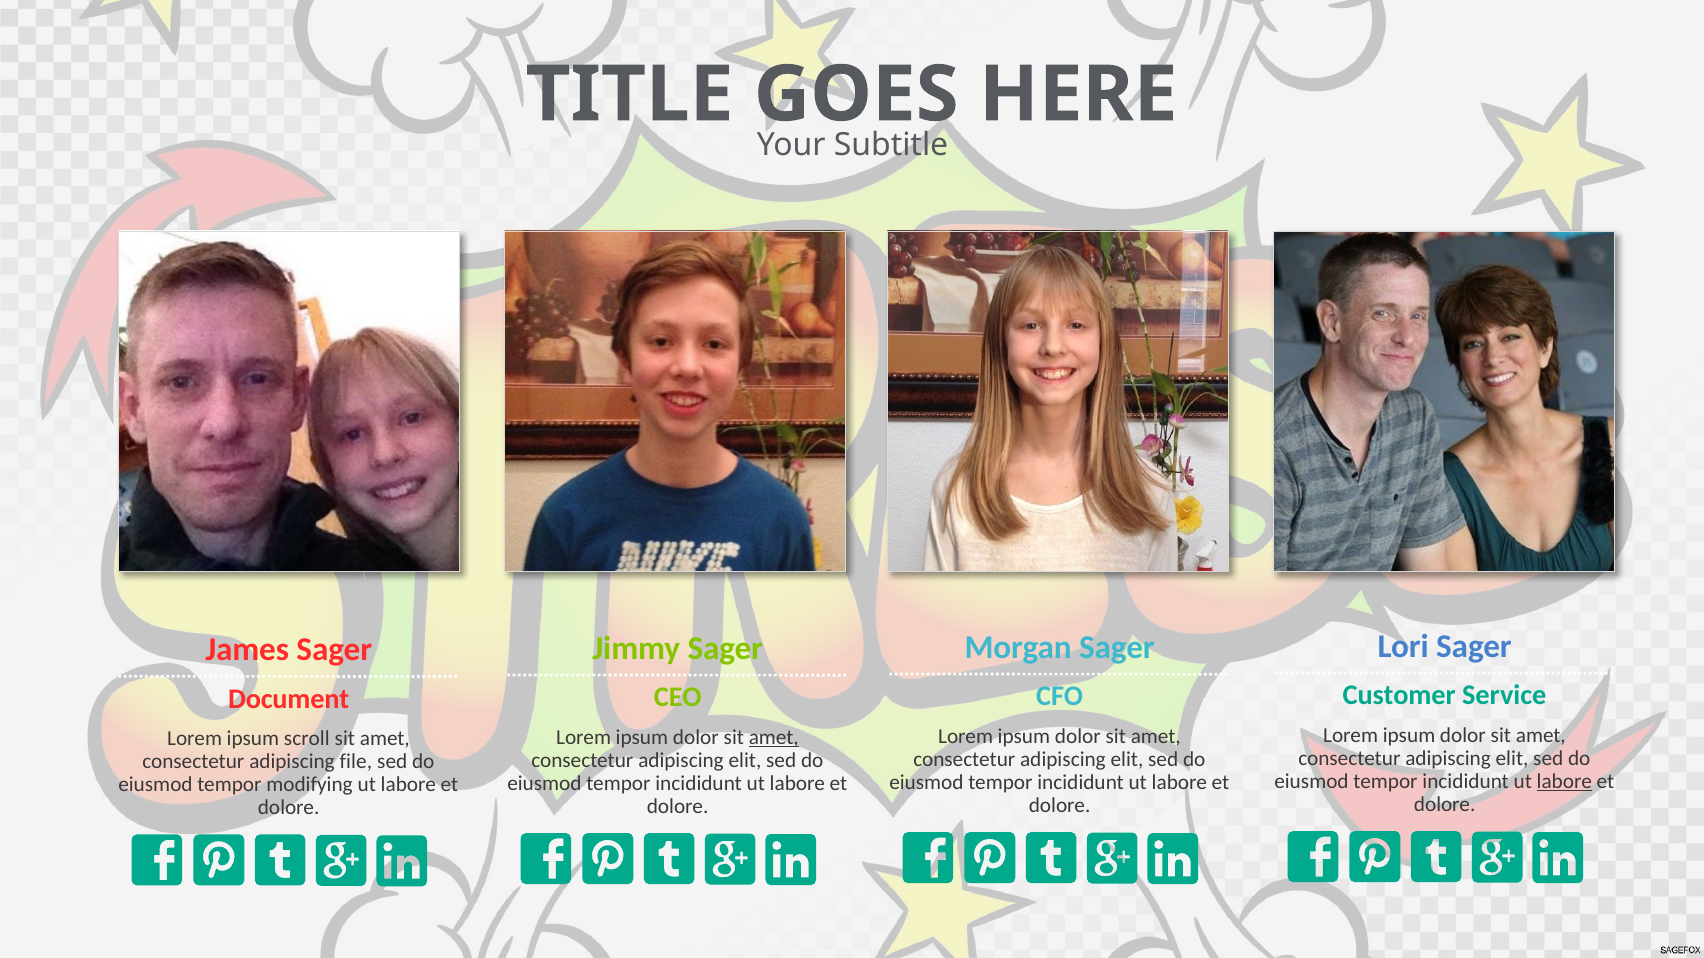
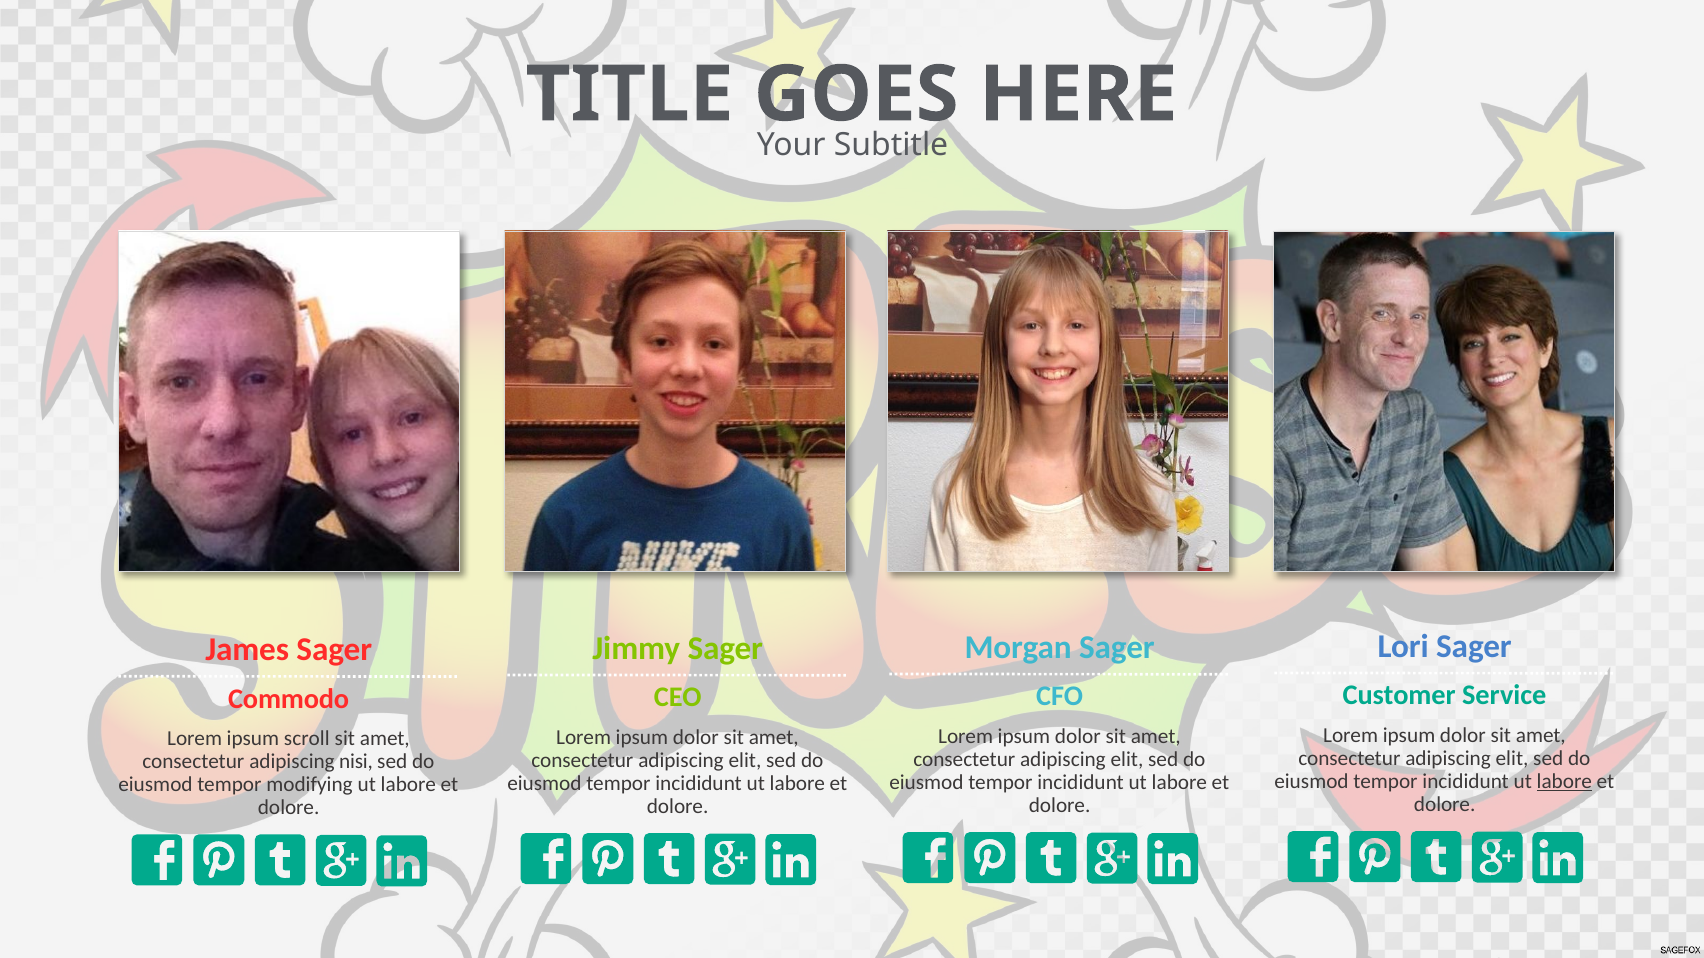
Document: Document -> Commodo (289, 699)
amet underline: present -> none (774, 738)
file: file -> nisi (356, 762)
